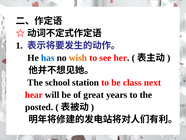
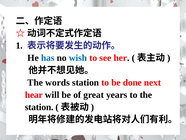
wish colour: orange -> blue (78, 58)
school: school -> words (58, 82)
class: class -> done (132, 82)
posted: posted -> station (39, 107)
